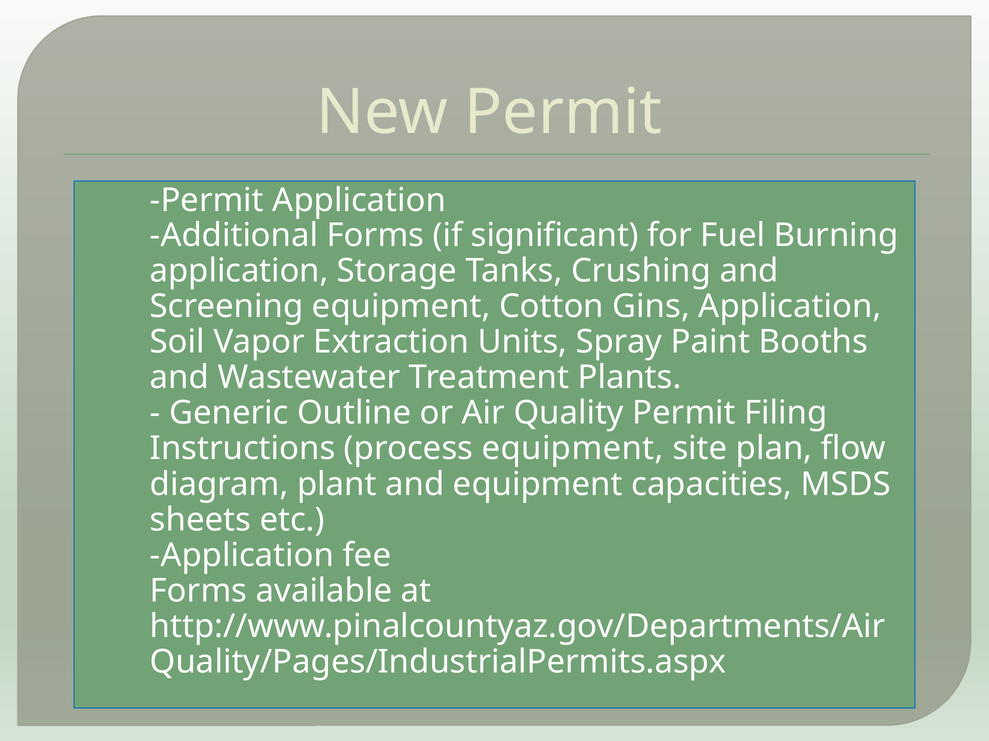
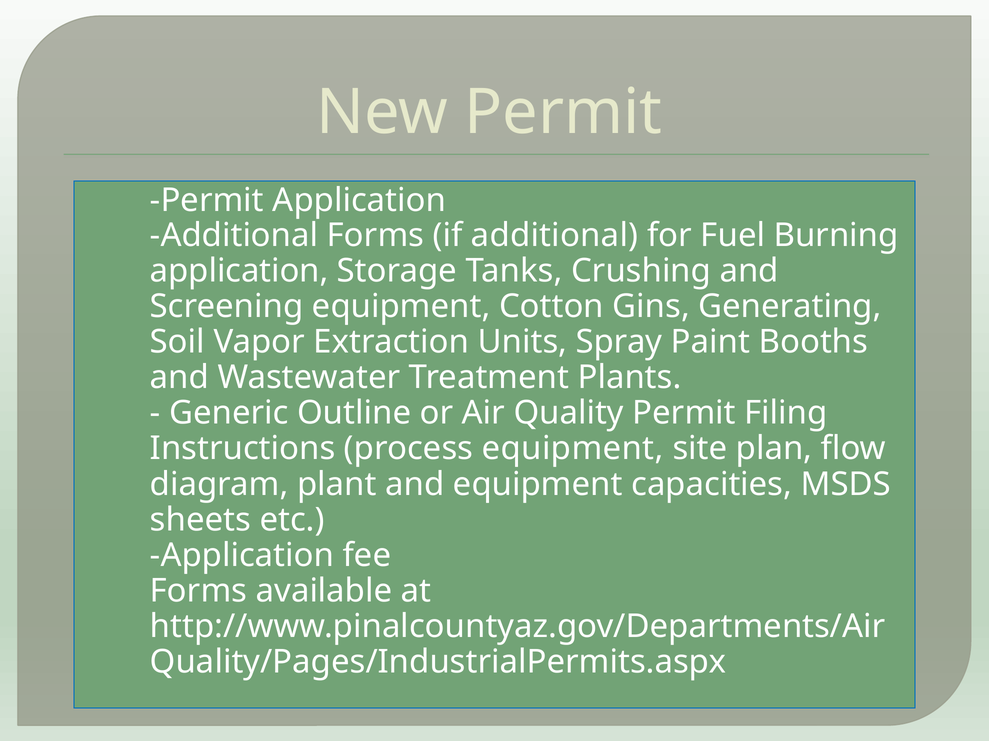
if significant: significant -> additional (555, 236)
Gins Application: Application -> Generating (790, 307)
